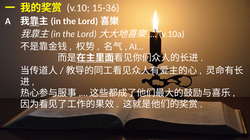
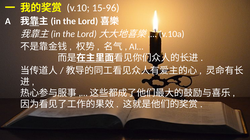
15-36: 15-36 -> 15-96 (106, 8)
